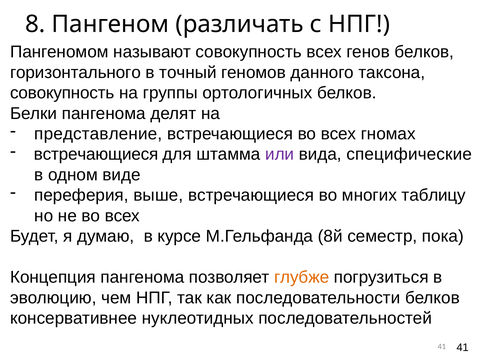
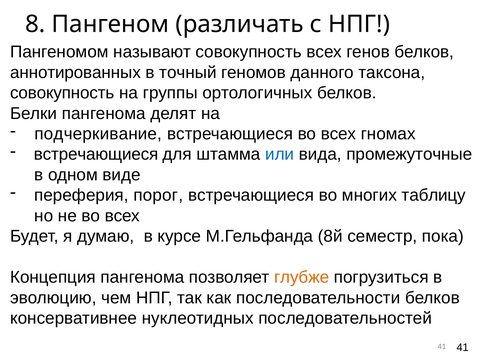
горизонтального: горизонтального -> аннотированных (76, 72)
представление: представление -> подчеркивание (98, 134)
или colour: purple -> blue (280, 154)
специфические: специфические -> промежуточные (409, 154)
выше: выше -> порог (158, 195)
